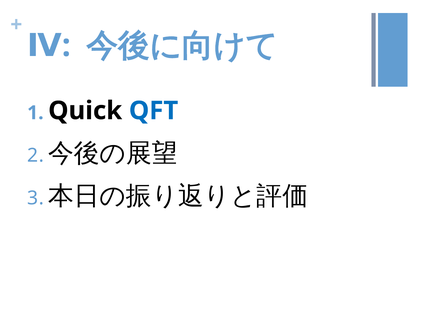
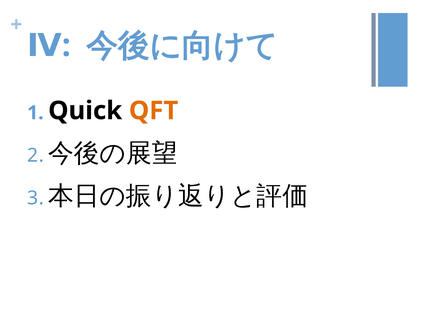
QFT colour: blue -> orange (154, 111)
